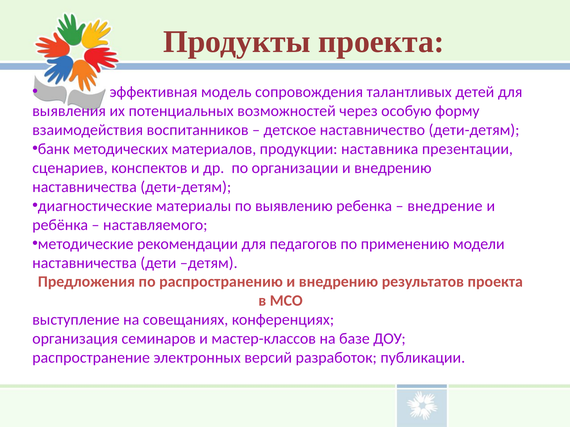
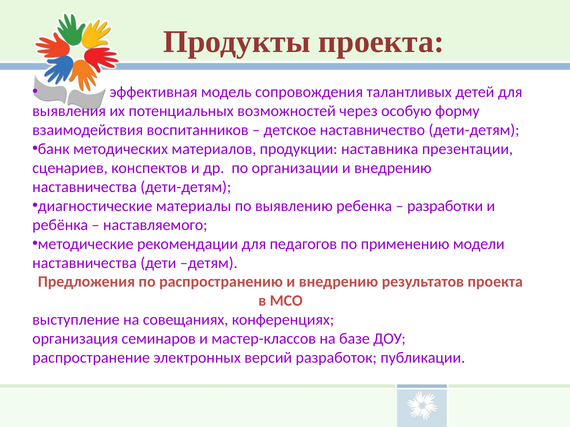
внедрение: внедрение -> разработки (445, 206)
